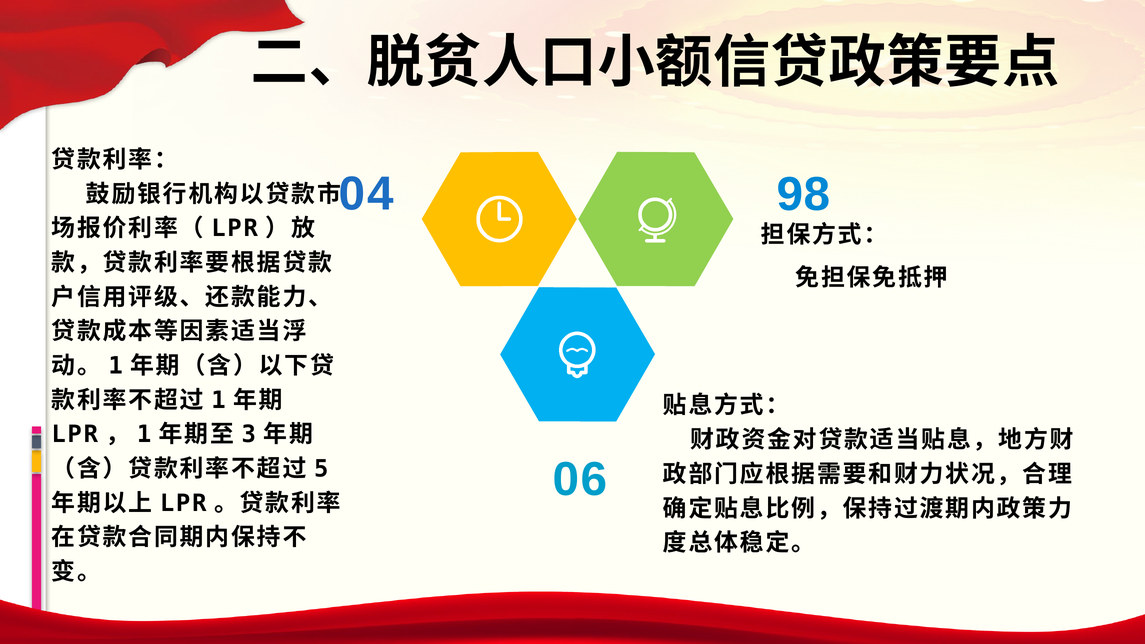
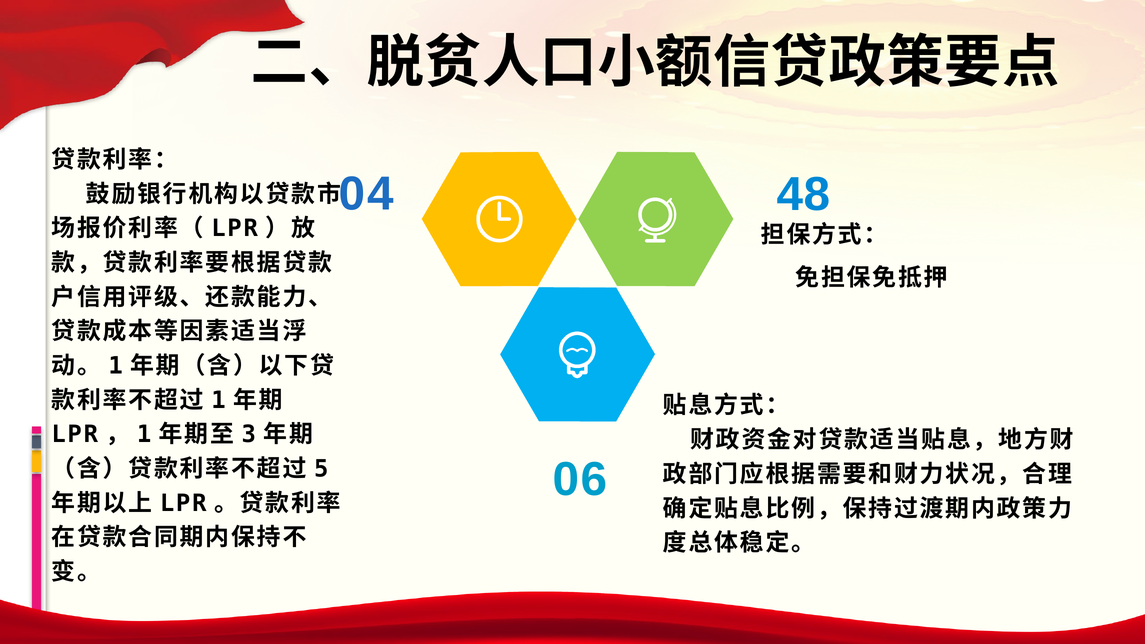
98: 98 -> 48 (803, 195)
